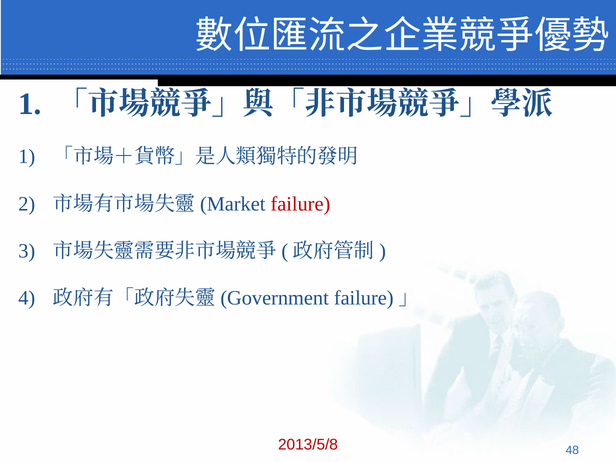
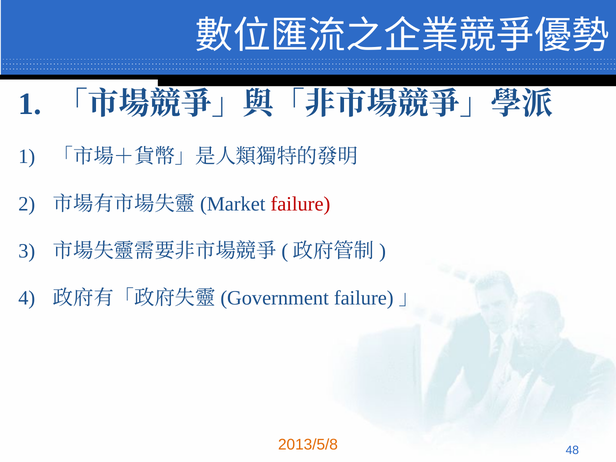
2013/5/8 colour: red -> orange (308, 445)
